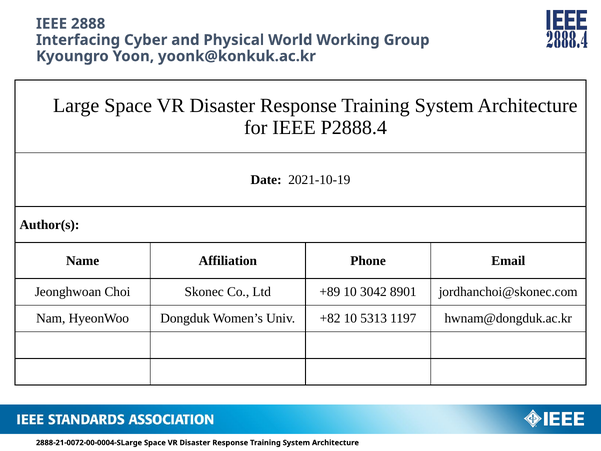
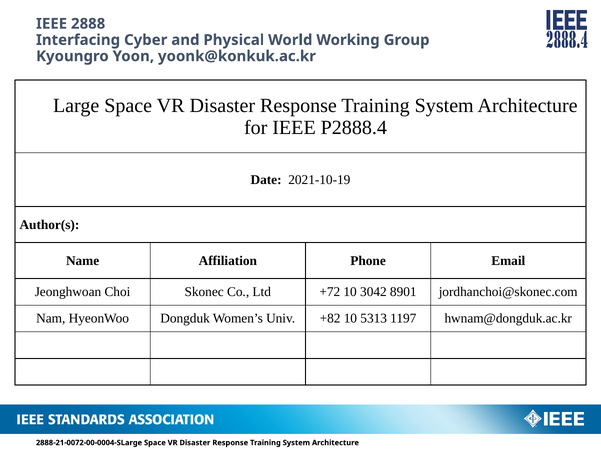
+89: +89 -> +72 (330, 292)
